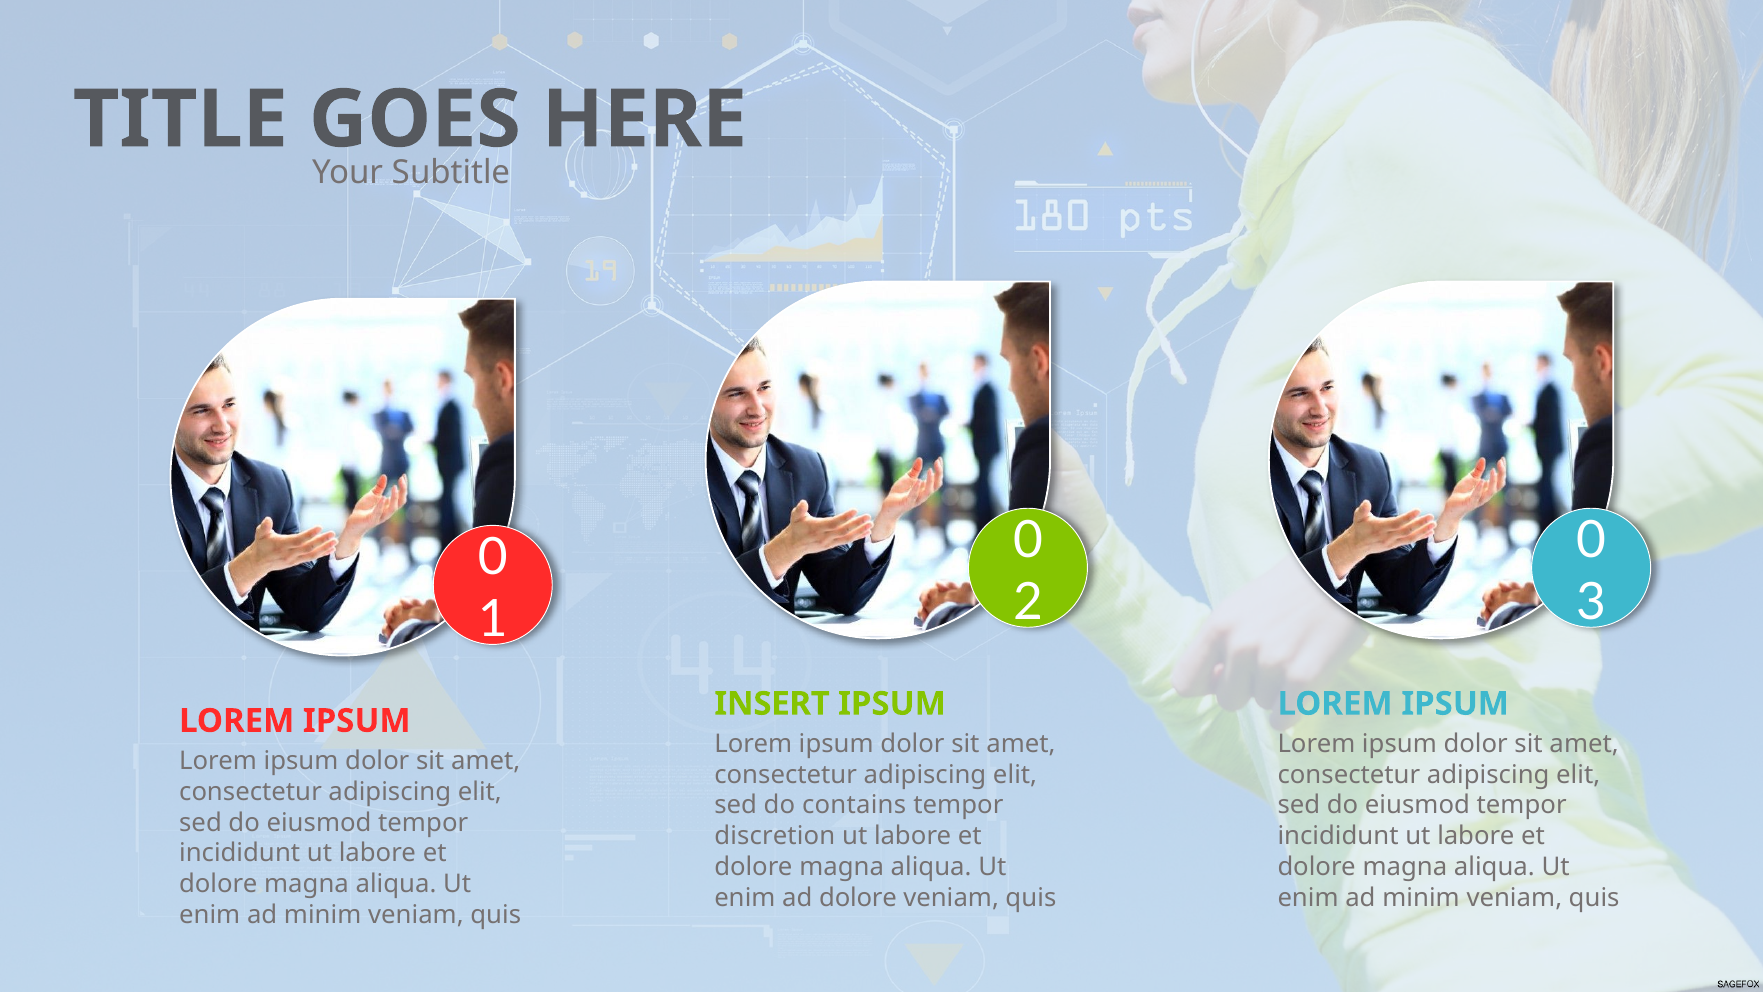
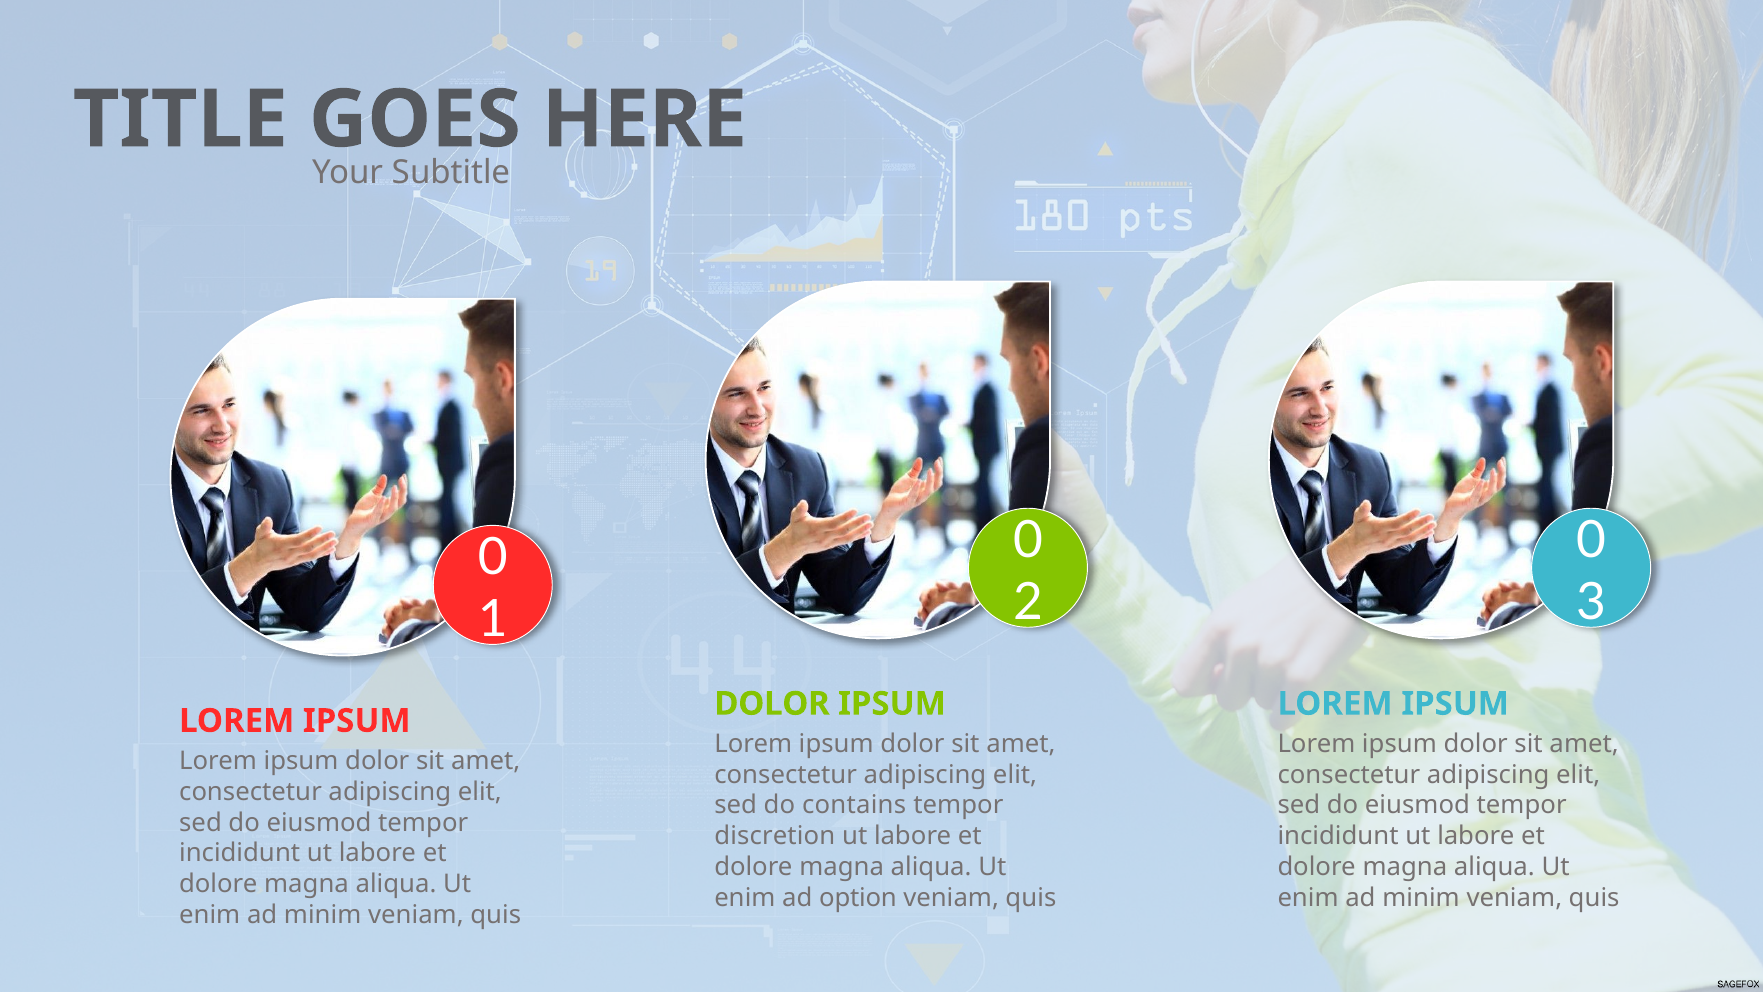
INSERT: INSERT -> DOLOR (772, 704)
ad dolore: dolore -> option (858, 898)
